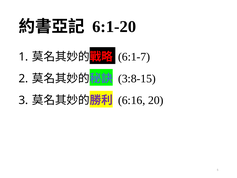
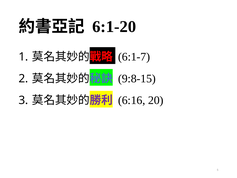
3:8-15: 3:8-15 -> 9:8-15 (137, 78)
